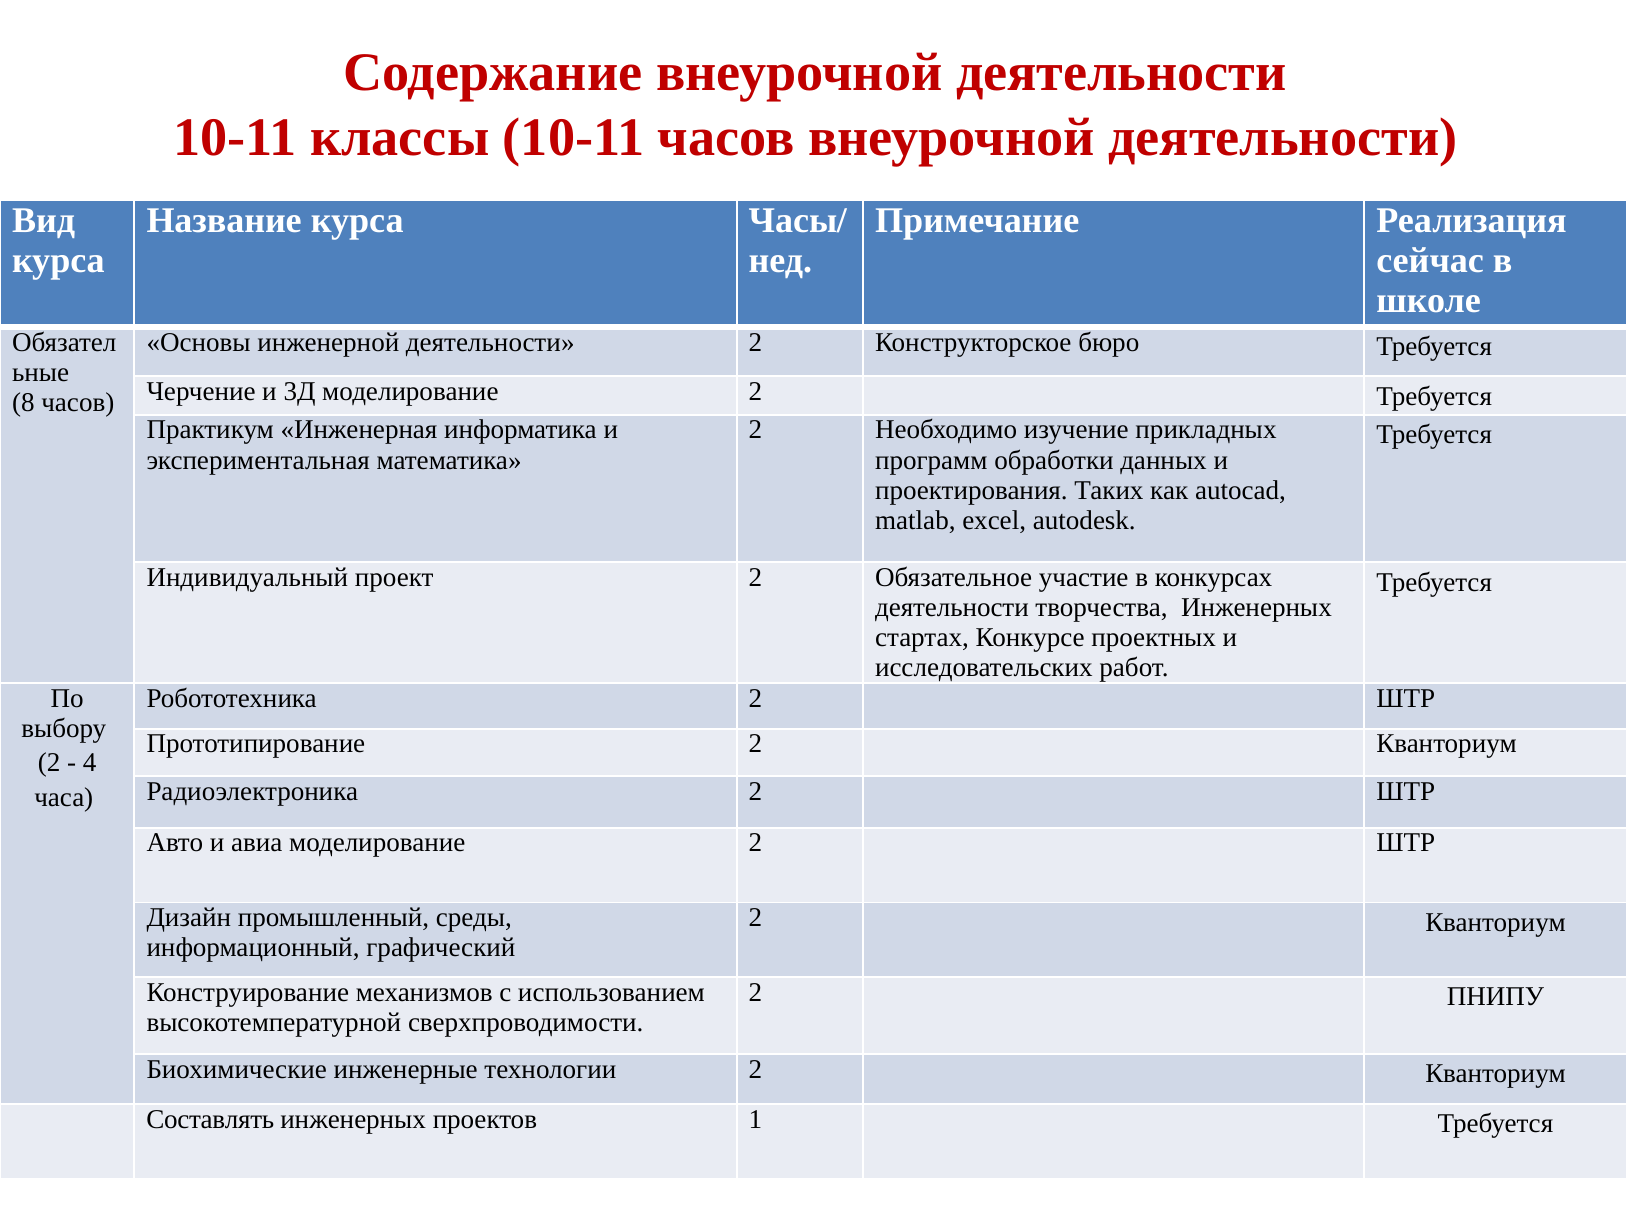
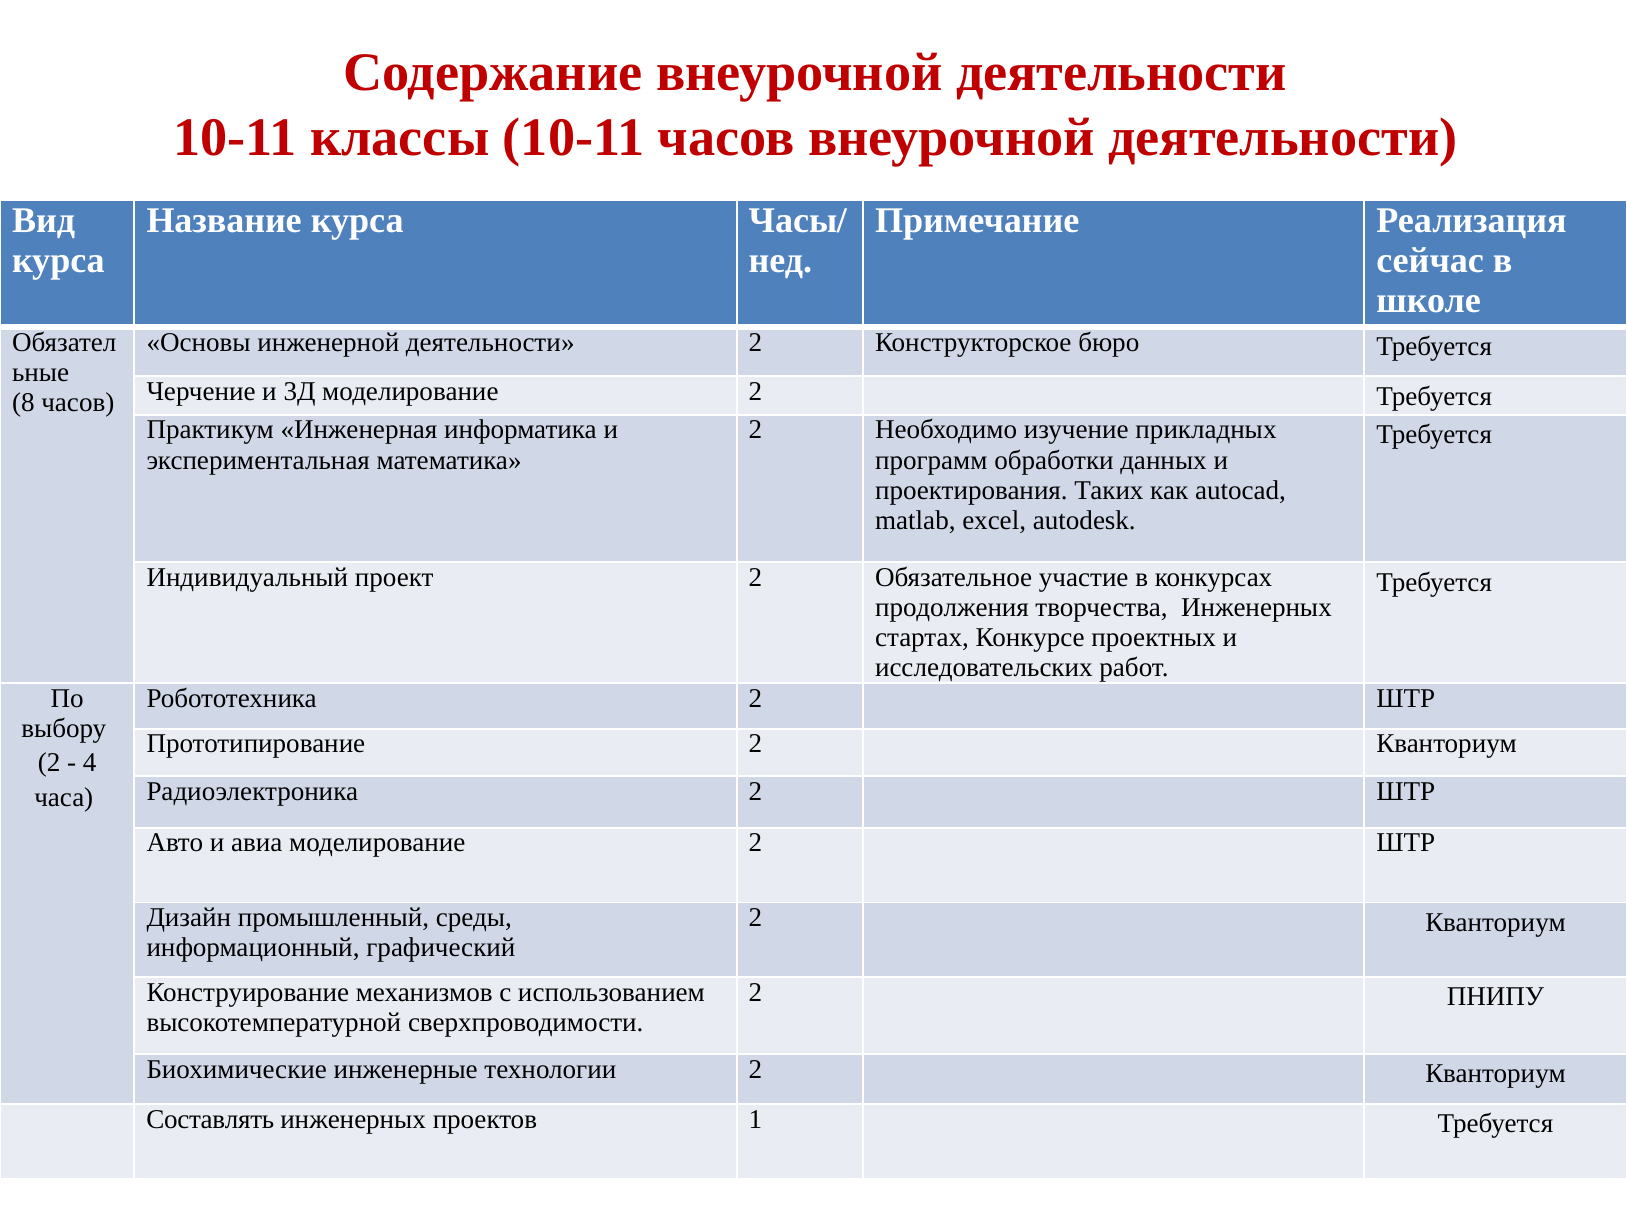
деятельности: деятельности -> продолжения (952, 608)
